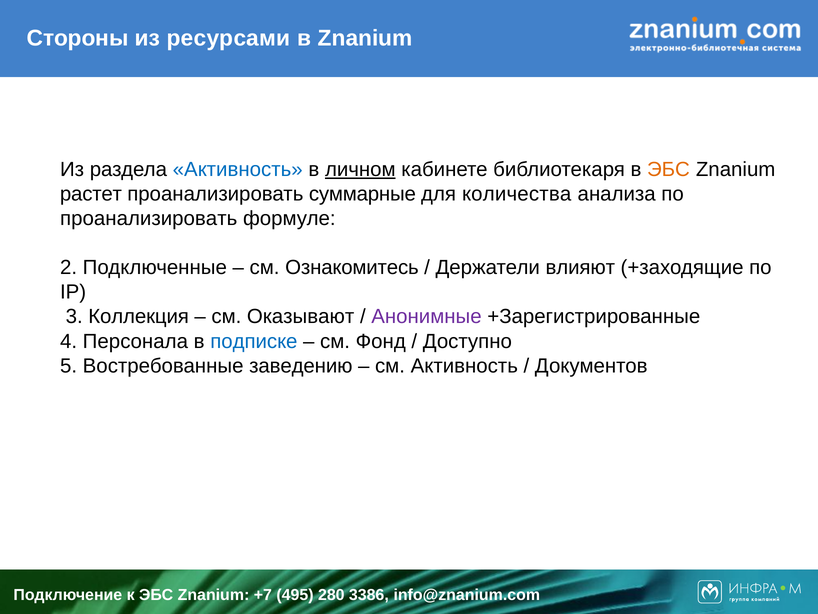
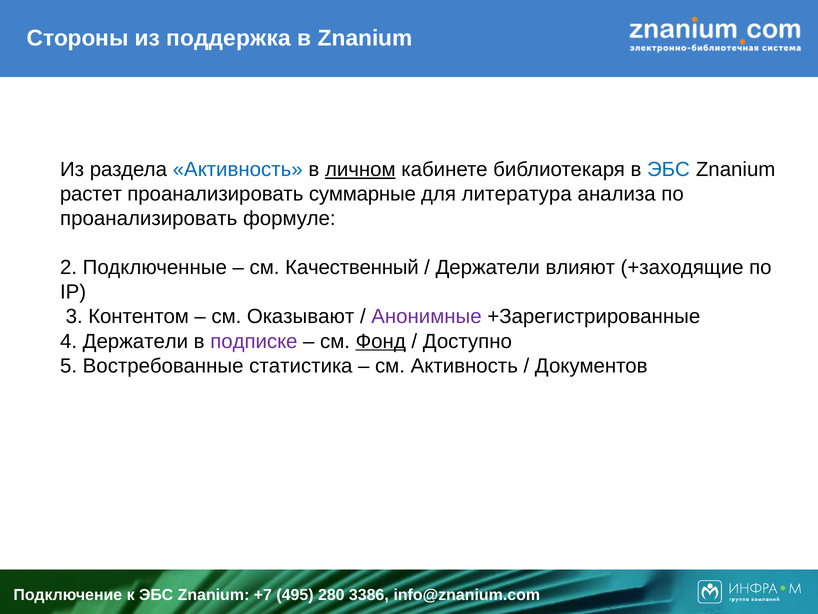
ресурсами: ресурсами -> поддержка (229, 38)
ЭБС colour: orange -> blue (668, 169)
количества: количества -> литература (517, 194)
Ознакомитесь: Ознакомитесь -> Качественный (352, 267)
Коллекция: Коллекция -> Контентом (139, 316)
4 Персонала: Персонала -> Держатели (135, 341)
подписке colour: blue -> purple (254, 341)
Фонд underline: none -> present (381, 341)
заведению: заведению -> статистика (301, 366)
